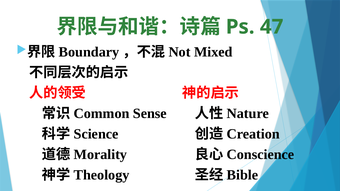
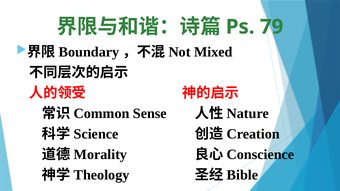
47: 47 -> 79 (272, 27)
